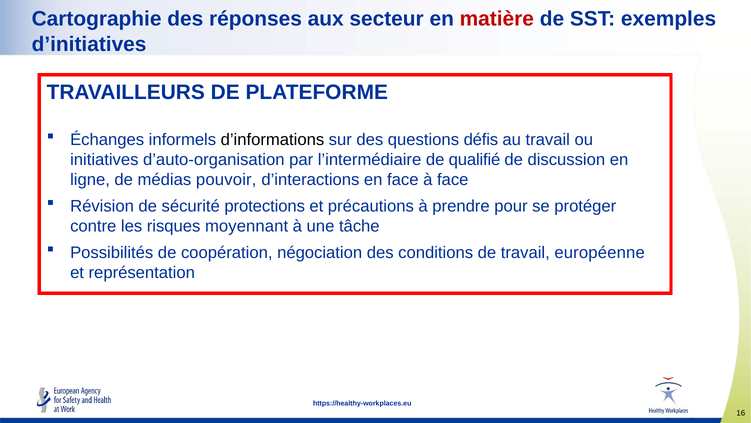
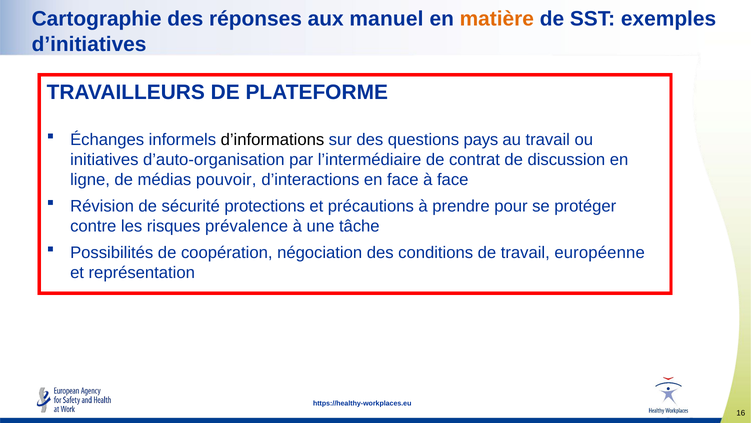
secteur: secteur -> manuel (386, 19)
matière colour: red -> orange (497, 19)
défis: défis -> pays (481, 140)
qualifié: qualifié -> contrat (474, 160)
moyennant: moyennant -> prévalence (247, 226)
